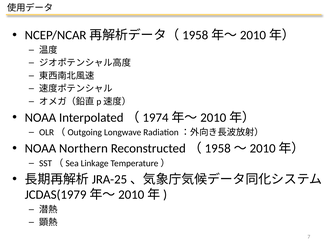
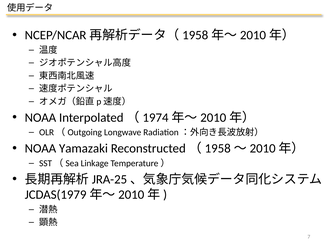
Northern: Northern -> Yamazaki (83, 148)
